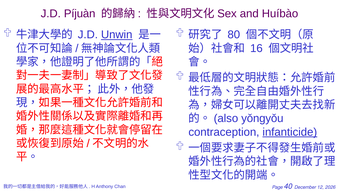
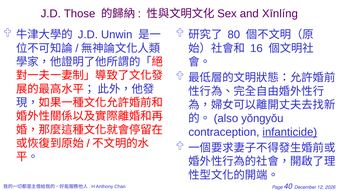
Píjuàn: Píjuàn -> Those (80, 13)
Huíbào: Huíbào -> Xīnlíng (280, 13)
Unwin underline: present -> none (117, 35)
